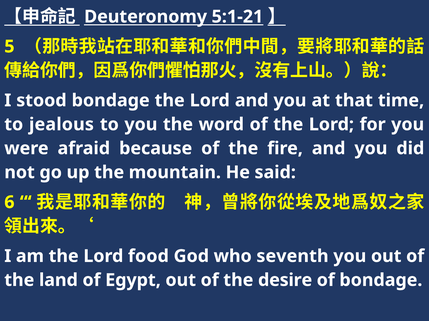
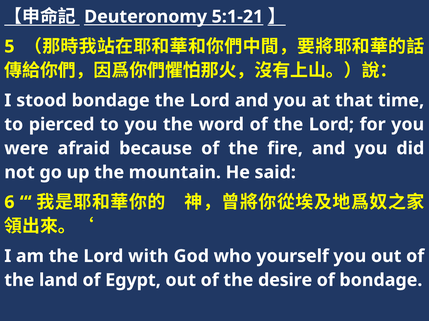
jealous: jealous -> pierced (62, 125)
food: food -> with (148, 257)
seventh: seventh -> yourself (293, 257)
